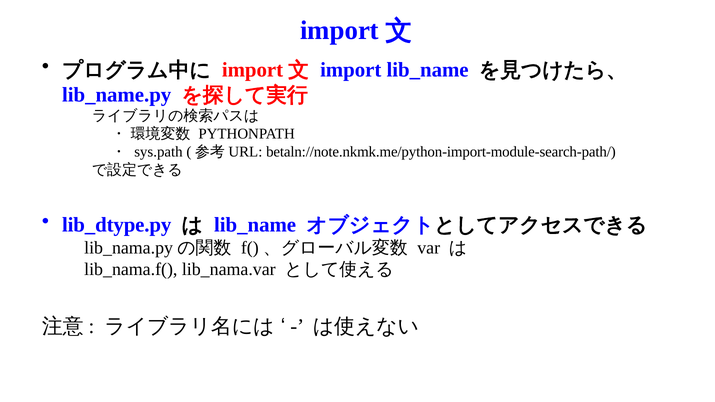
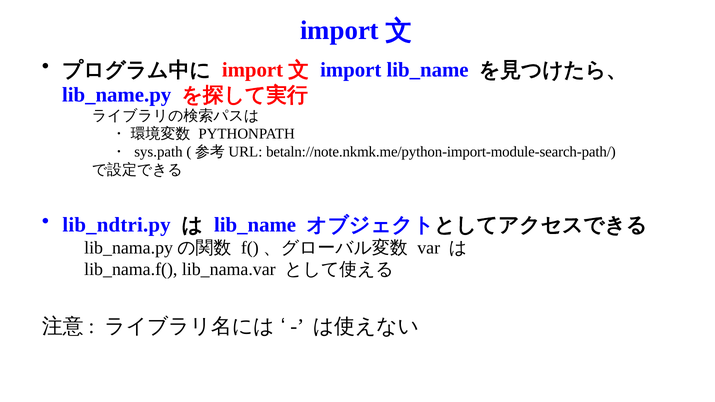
lib_dtype.py: lib_dtype.py -> lib_ndtri.py (117, 225)
